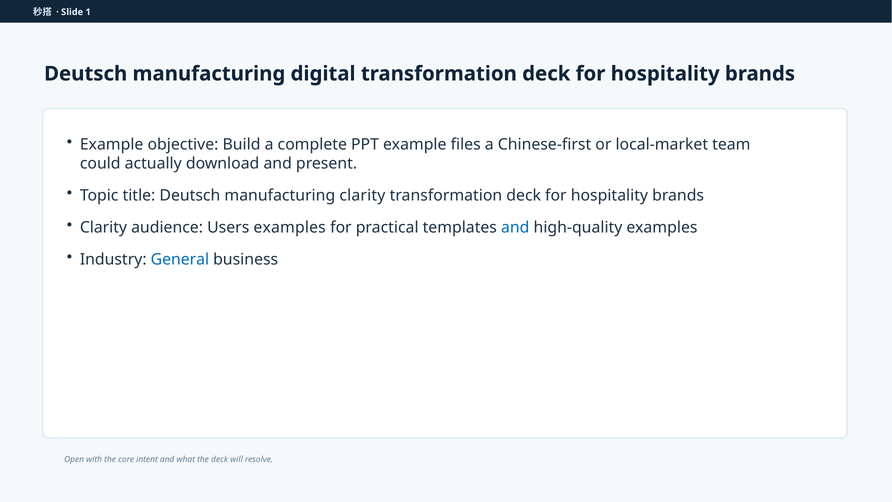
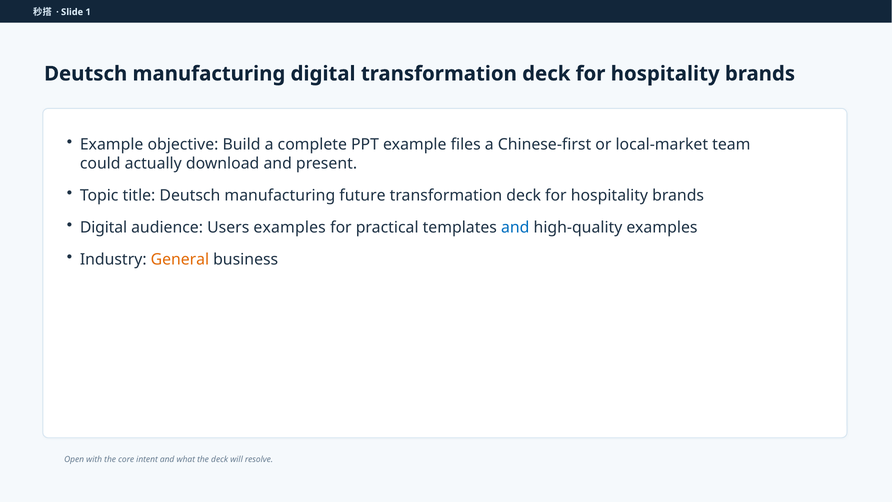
manufacturing clarity: clarity -> future (362, 195)
Clarity: Clarity -> Digital (103, 227)
General colour: blue -> orange (180, 259)
